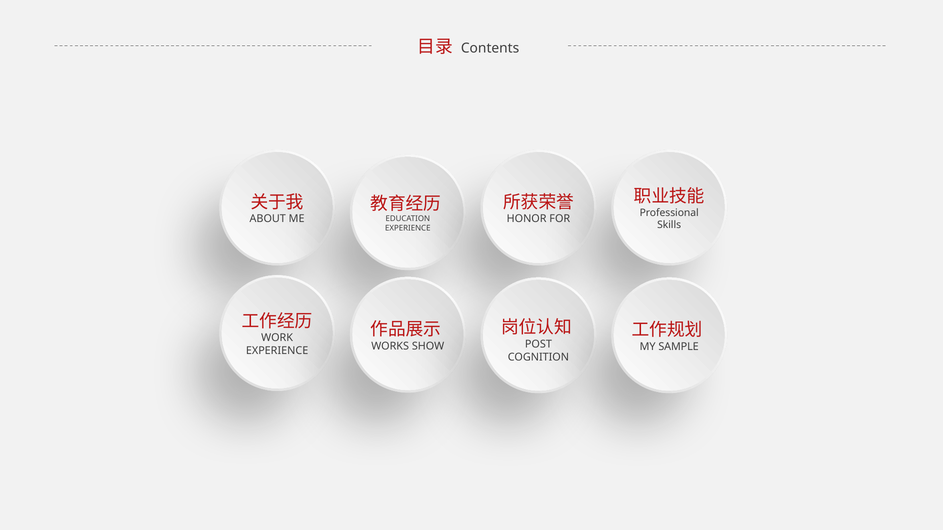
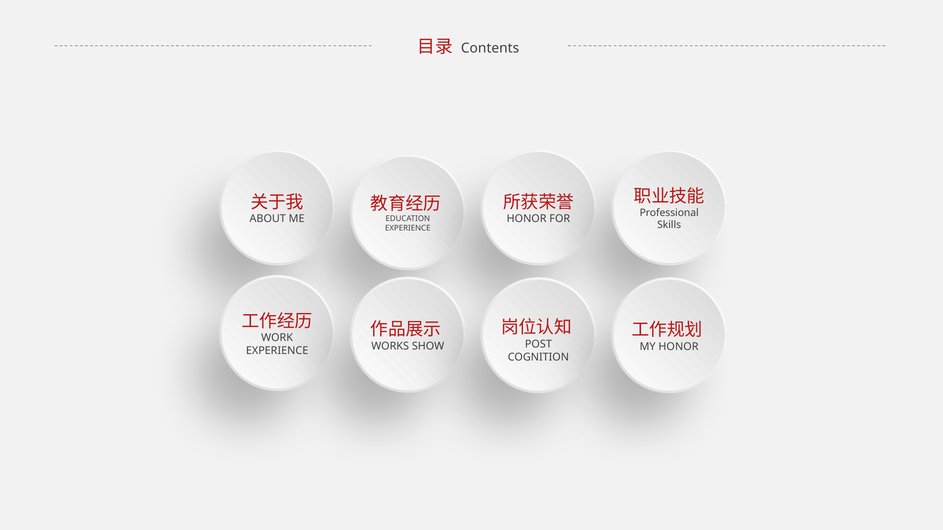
SAMPLE: SAMPLE -> HONOR (678, 347)
